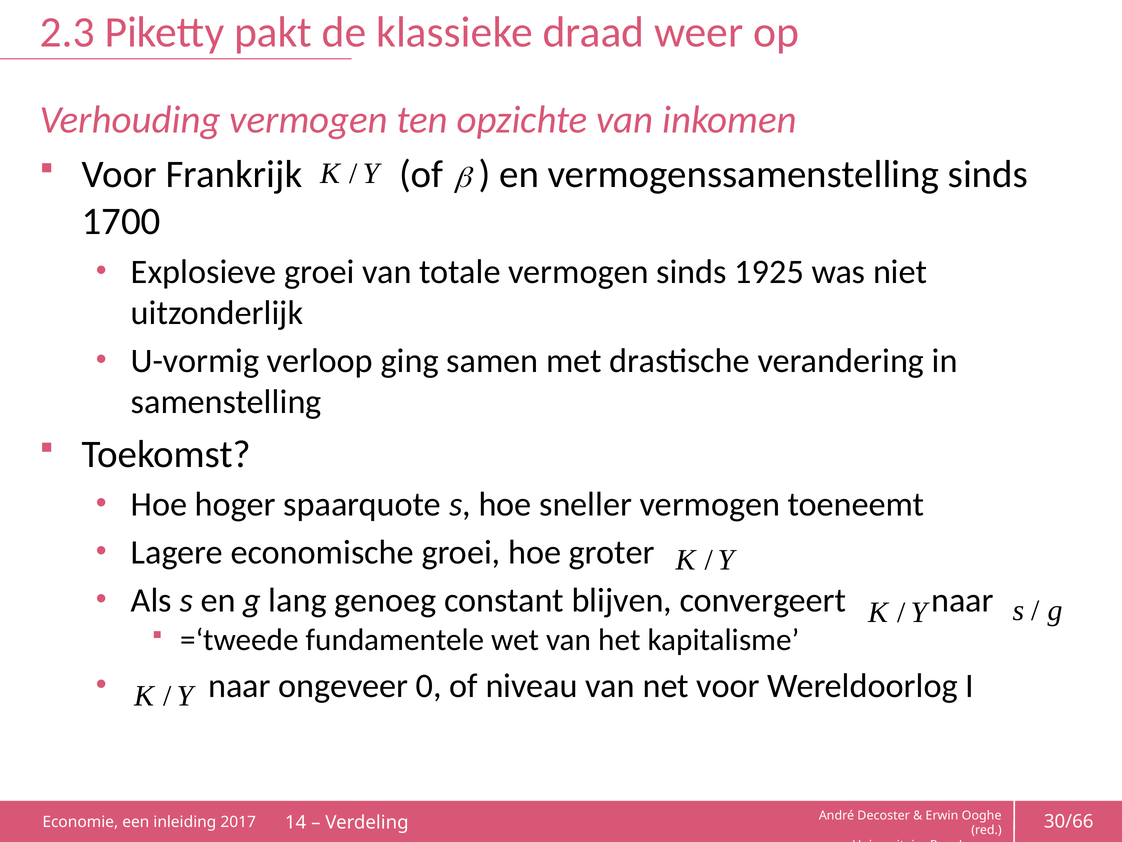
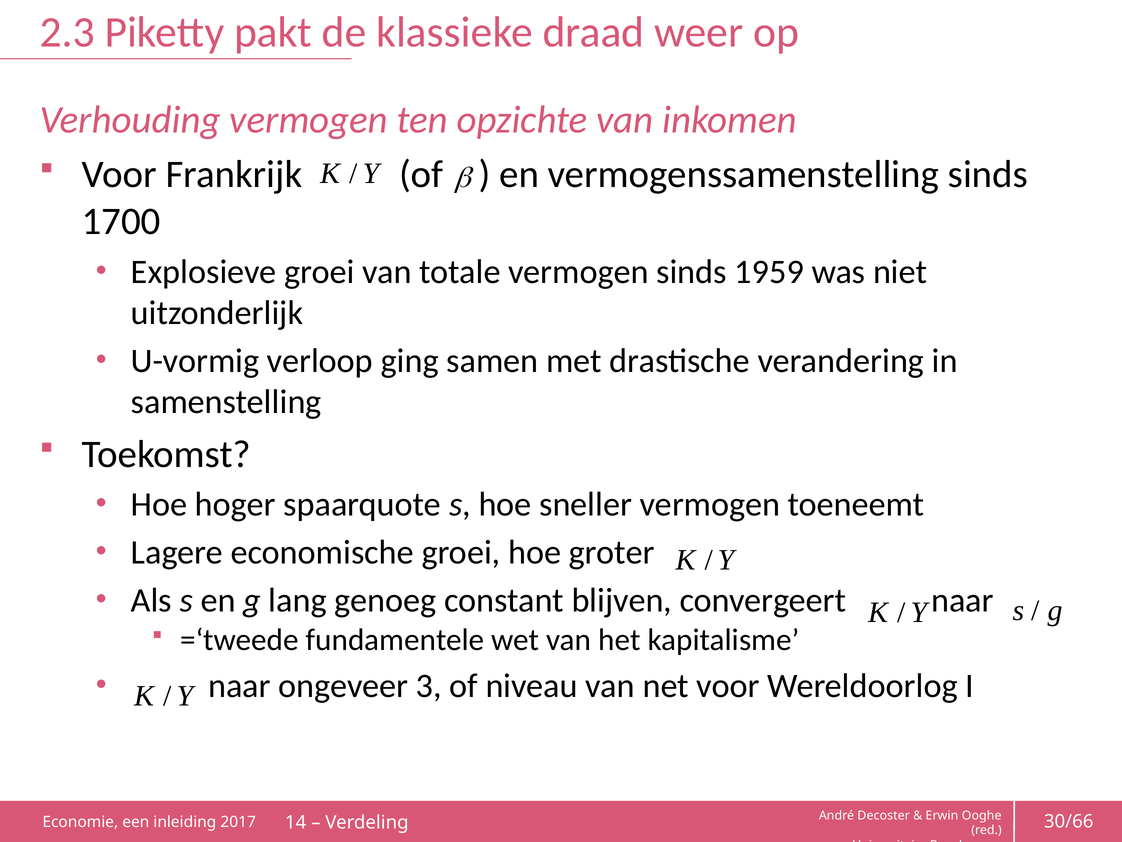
1925: 1925 -> 1959 (769, 272)
0: 0 -> 3 (429, 686)
